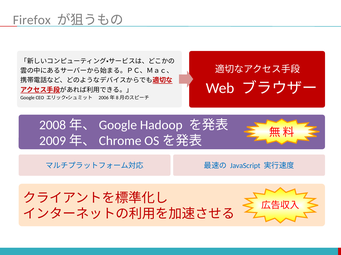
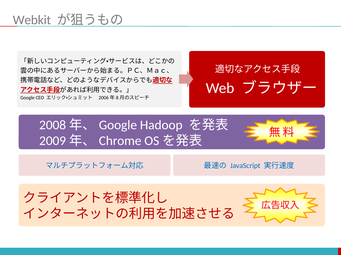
Firefox: Firefox -> Webkit (32, 20)
